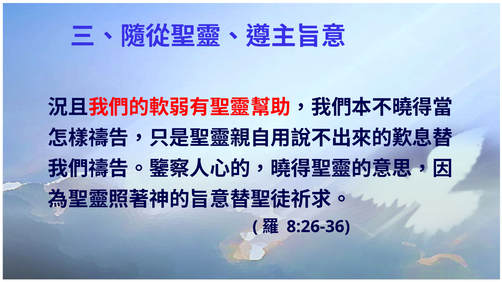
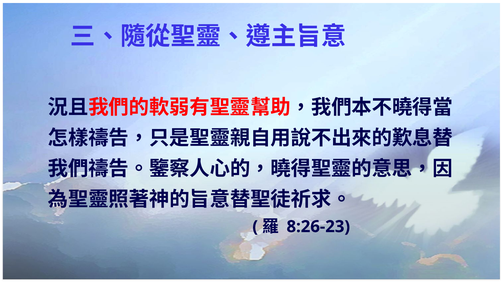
8:26-36: 8:26-36 -> 8:26-23 (318, 227)
